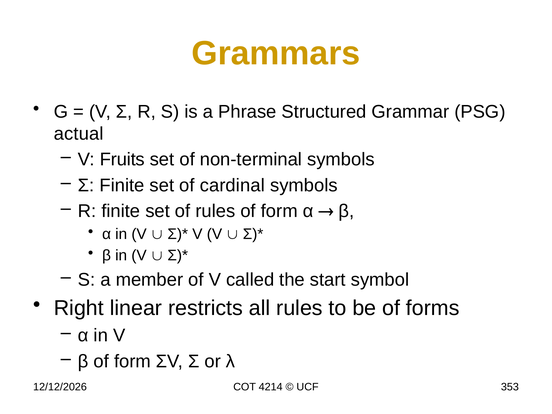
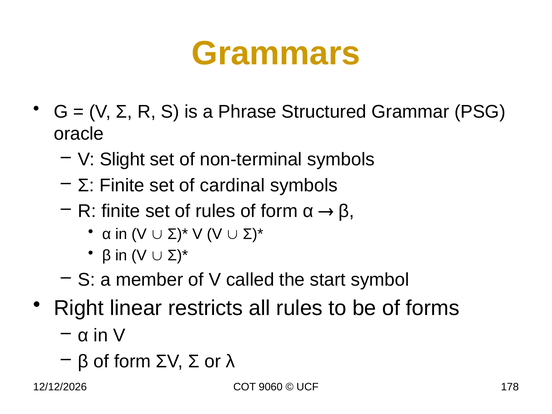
actual: actual -> oracle (79, 134)
Fruits: Fruits -> Slight (122, 160)
4214: 4214 -> 9060 (271, 387)
353: 353 -> 178 (510, 387)
